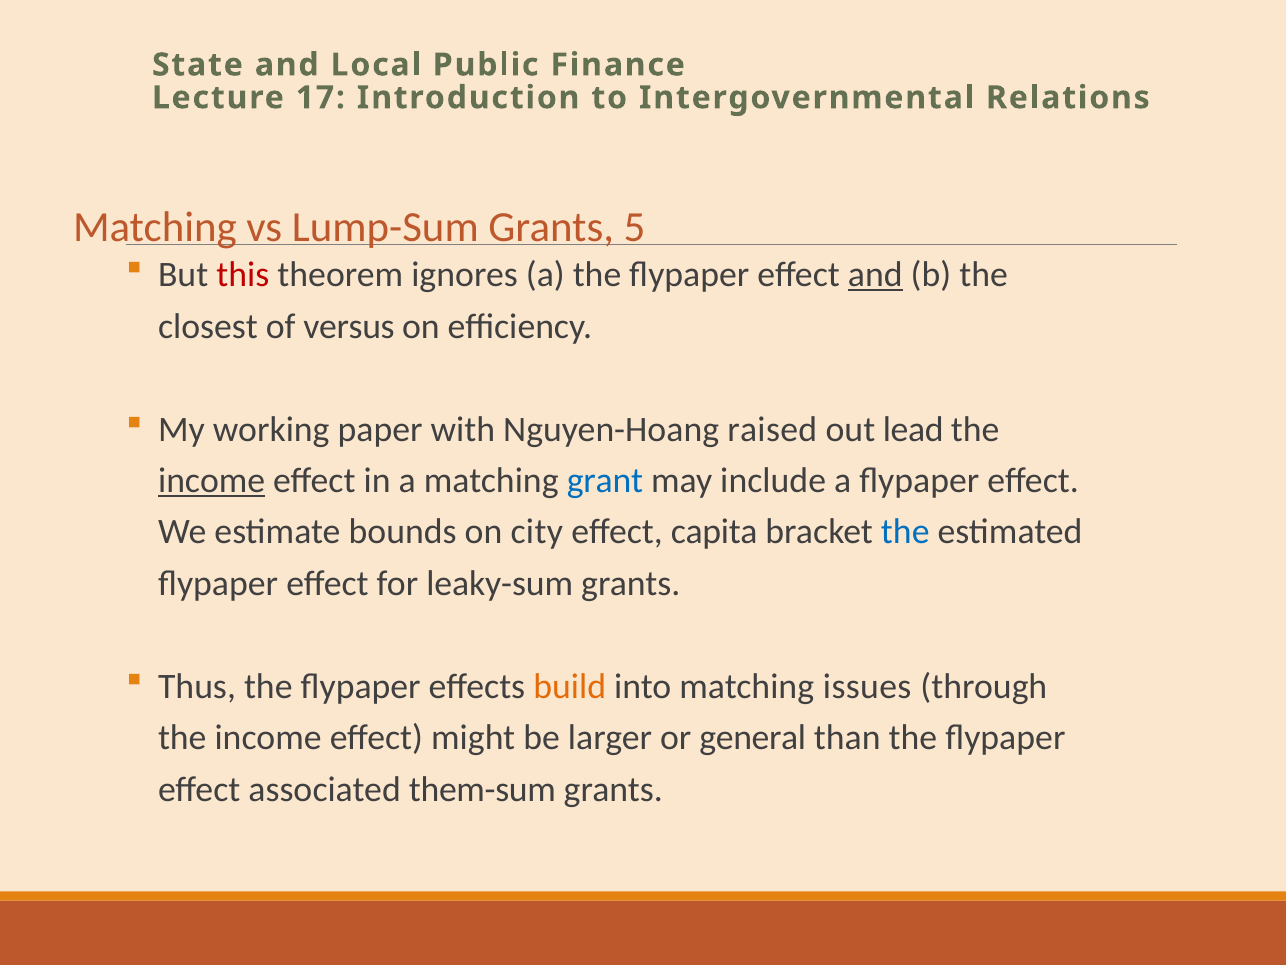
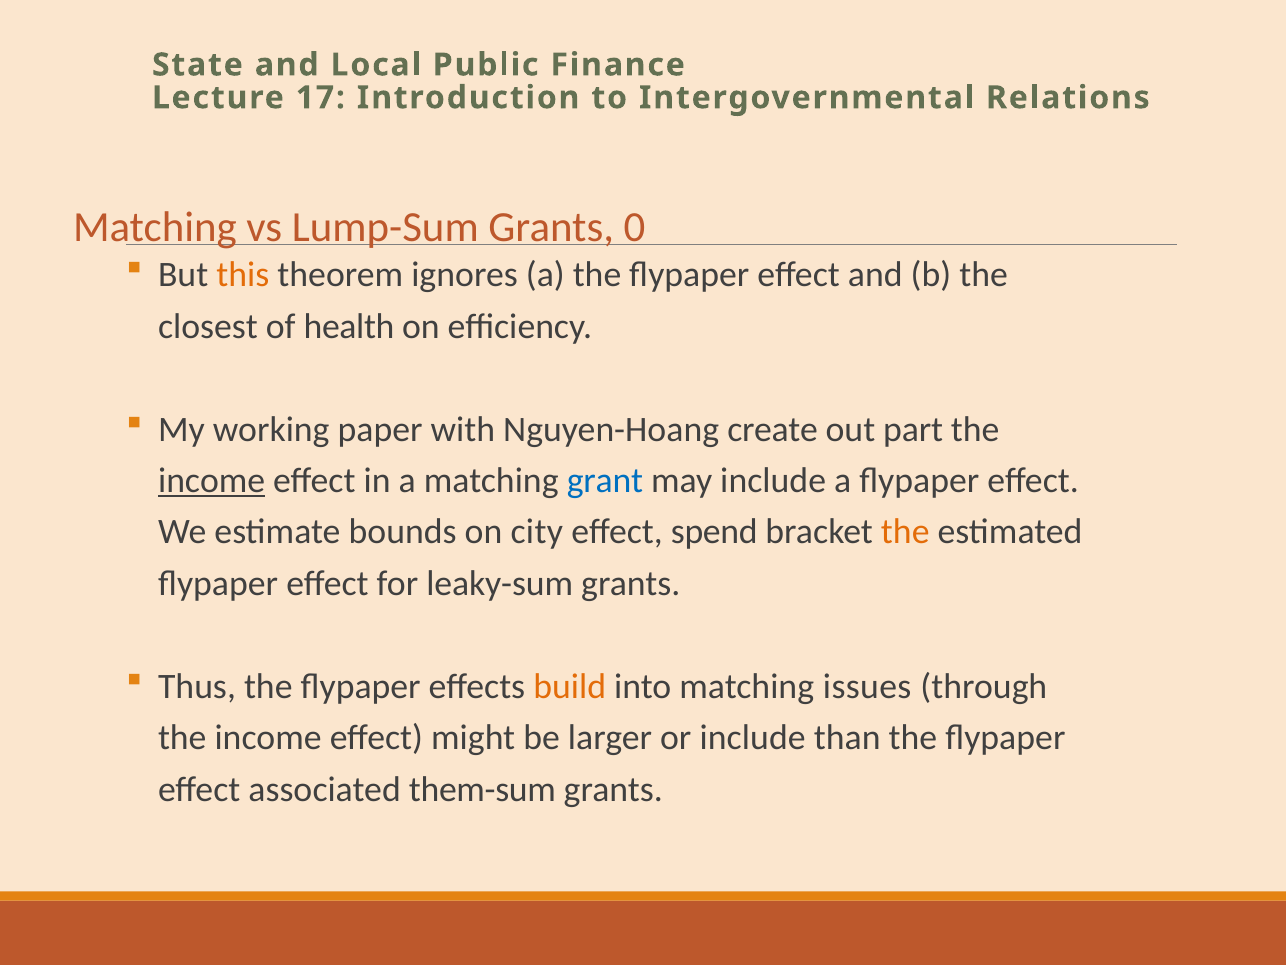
5: 5 -> 0 (635, 227)
this colour: red -> orange (243, 275)
and underline: present -> none (875, 275)
versus: versus -> health (349, 326)
raised: raised -> create (773, 429)
lead: lead -> part (913, 429)
capita: capita -> spend (714, 532)
the colour: blue -> orange (905, 532)
or general: general -> include (753, 738)
